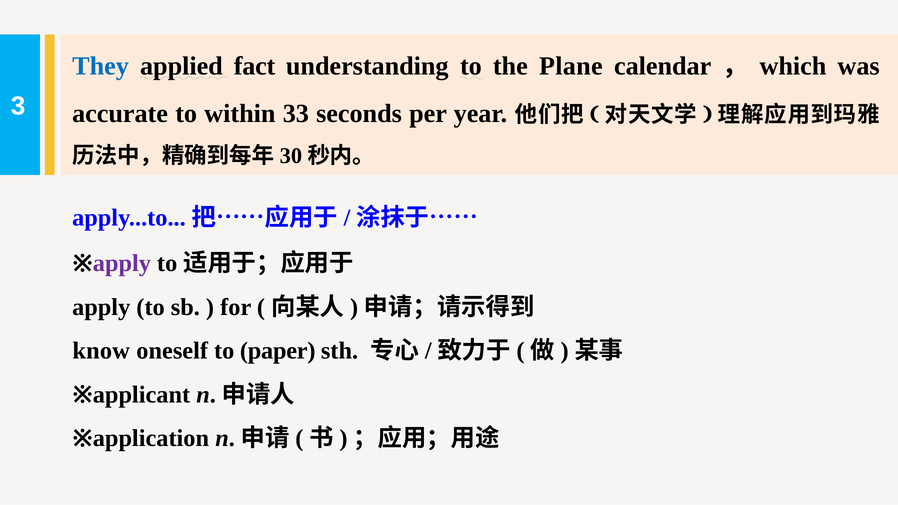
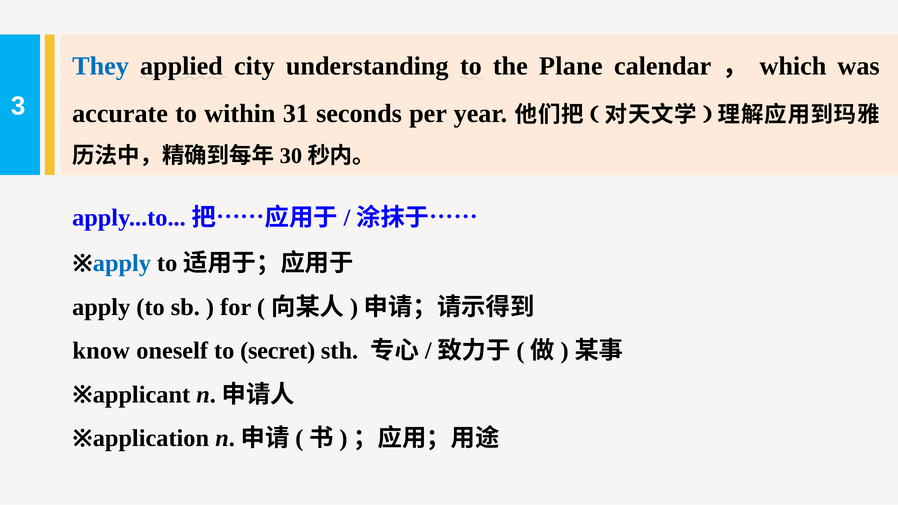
fact: fact -> city (254, 66)
33: 33 -> 31 (296, 114)
apply colour: purple -> blue (122, 263)
paper: paper -> secret (278, 351)
